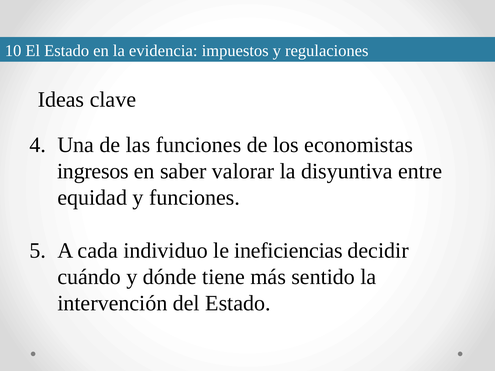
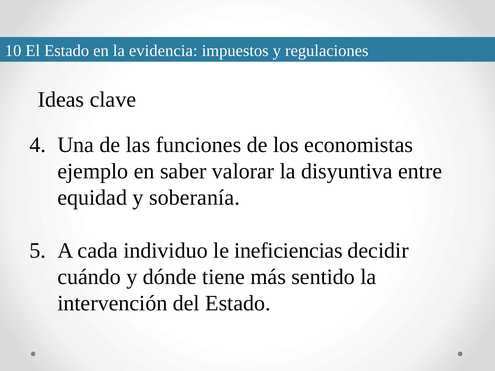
ingresos: ingresos -> ejemplo (93, 171)
y funciones: funciones -> soberanía (194, 198)
